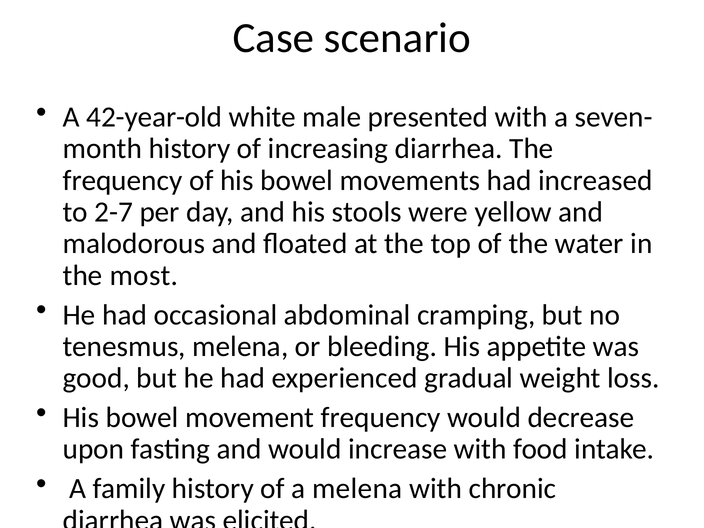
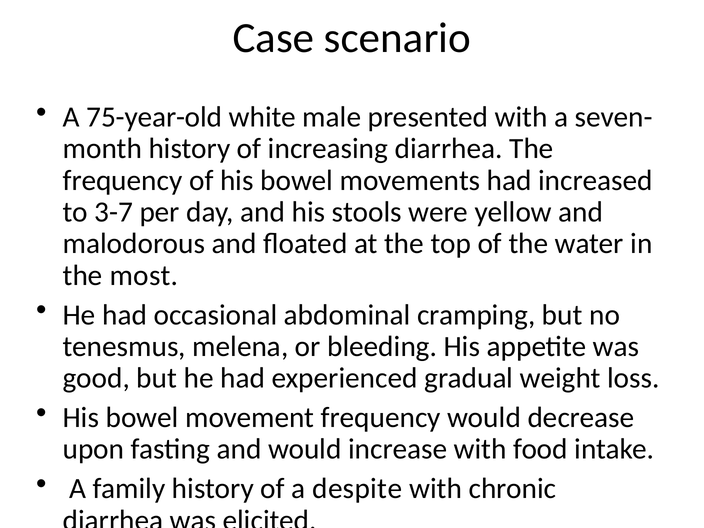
42-year-old: 42-year-old -> 75-year-old (154, 117)
2-7: 2-7 -> 3-7 (114, 212)
a melena: melena -> despite (357, 489)
